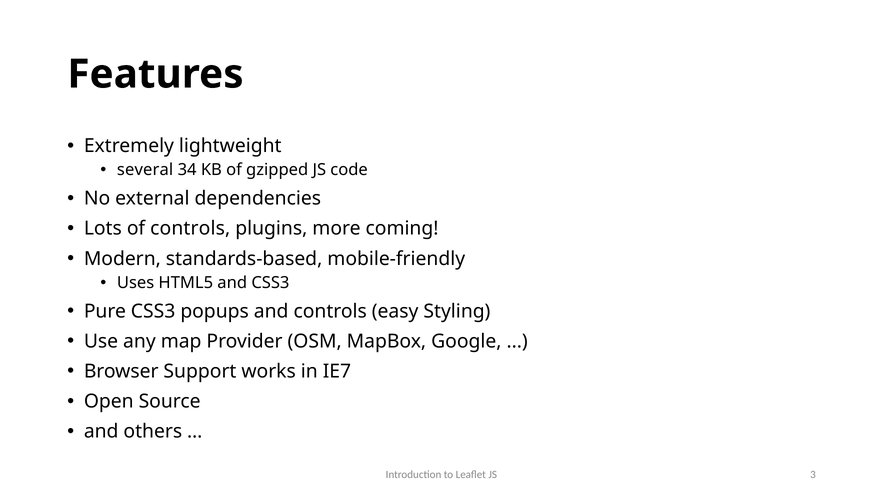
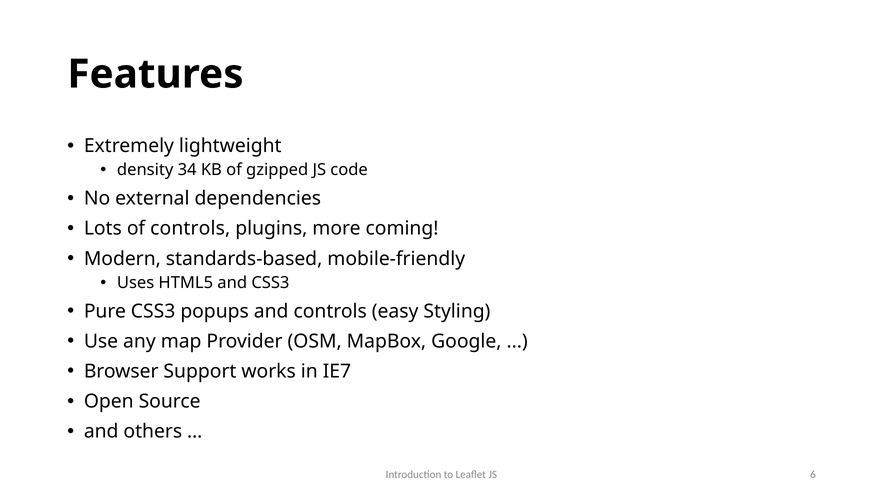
several: several -> density (145, 170)
3: 3 -> 6 (813, 474)
